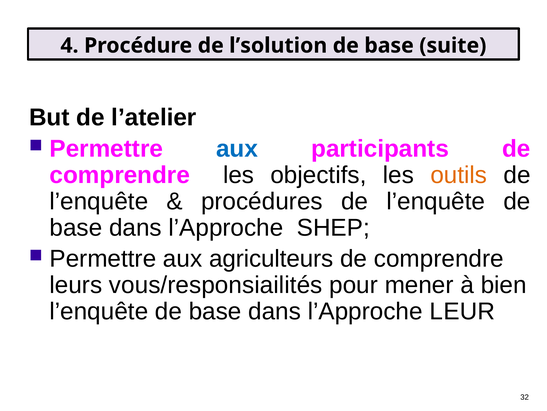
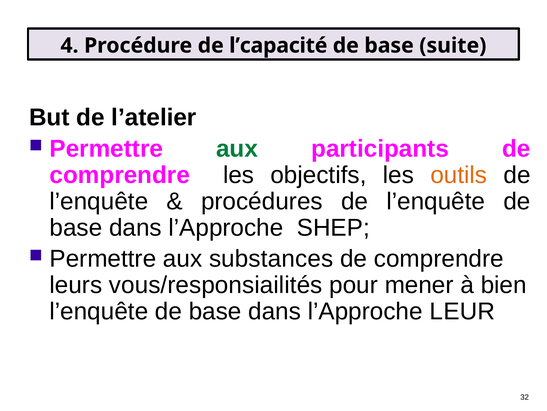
l’solution: l’solution -> l’capacité (278, 46)
aux colour: blue -> green (237, 149)
agriculteurs: agriculteurs -> substances (271, 258)
